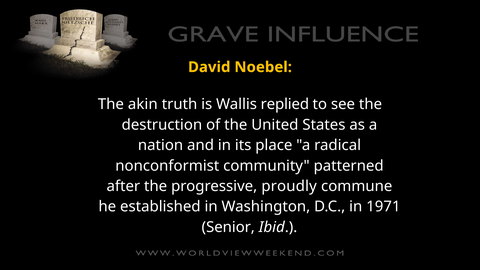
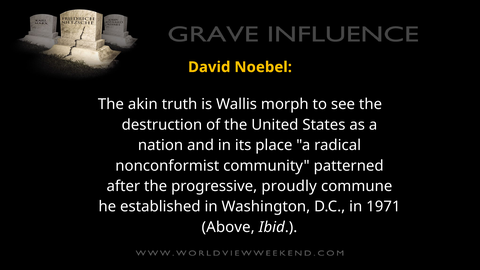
replied: replied -> morph (285, 104)
Senior: Senior -> Above (228, 227)
